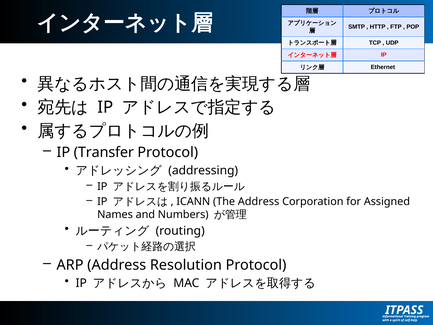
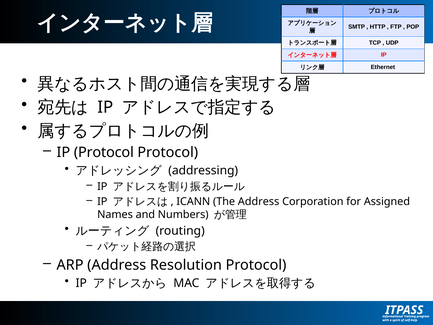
IP Transfer: Transfer -> Protocol (104, 152)
